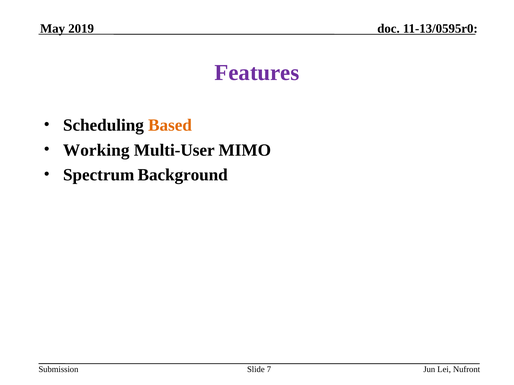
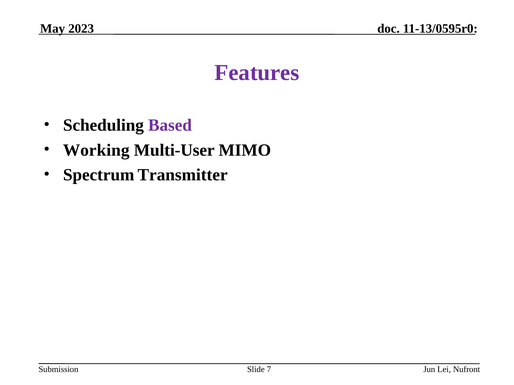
2019: 2019 -> 2023 (81, 29)
Based colour: orange -> purple (170, 125)
Background: Background -> Transmitter (183, 175)
